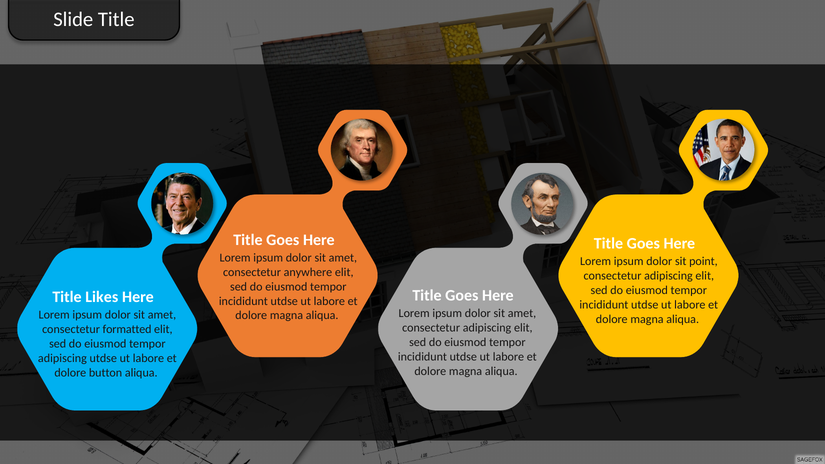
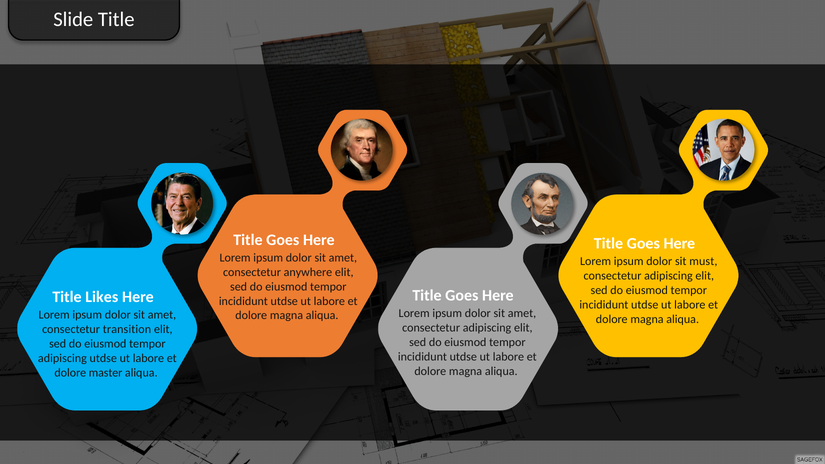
point: point -> must (703, 261)
formatted: formatted -> transition (127, 329)
button: button -> master (106, 373)
